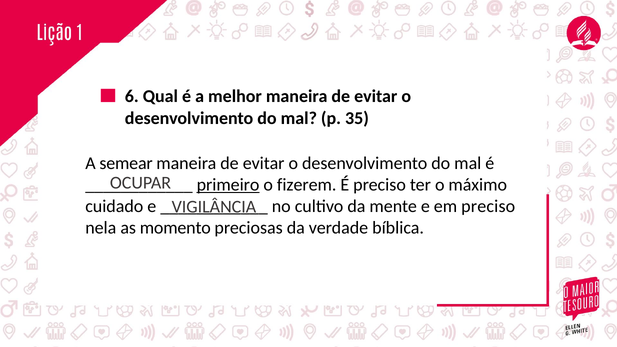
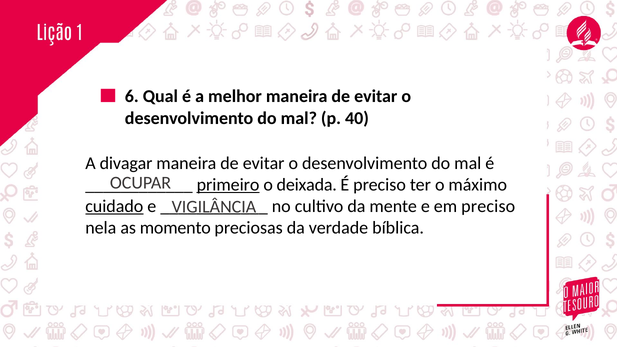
35: 35 -> 40 (357, 118)
semear: semear -> divagar (126, 163)
fizerem: fizerem -> deixada (307, 185)
cuidado underline: none -> present (114, 206)
